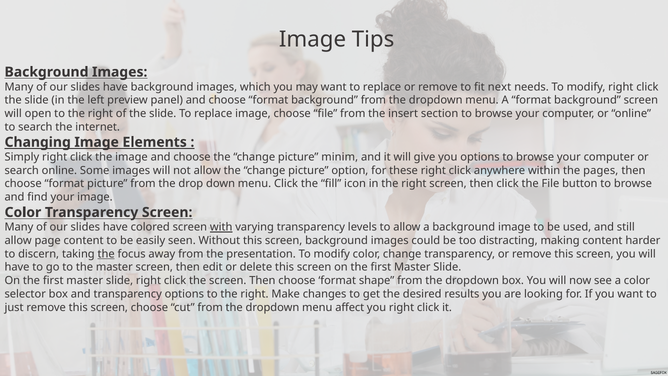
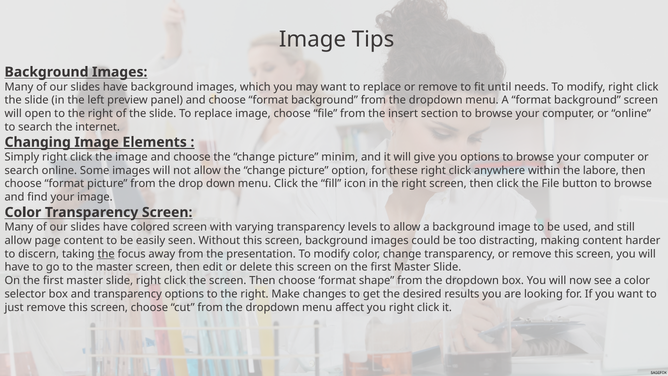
next: next -> until (499, 87)
pages: pages -> labore (601, 170)
with underline: present -> none (221, 227)
